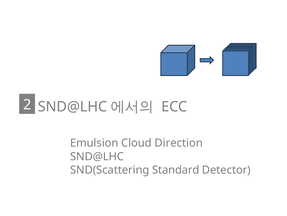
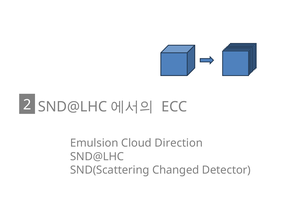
Standard: Standard -> Changed (176, 169)
